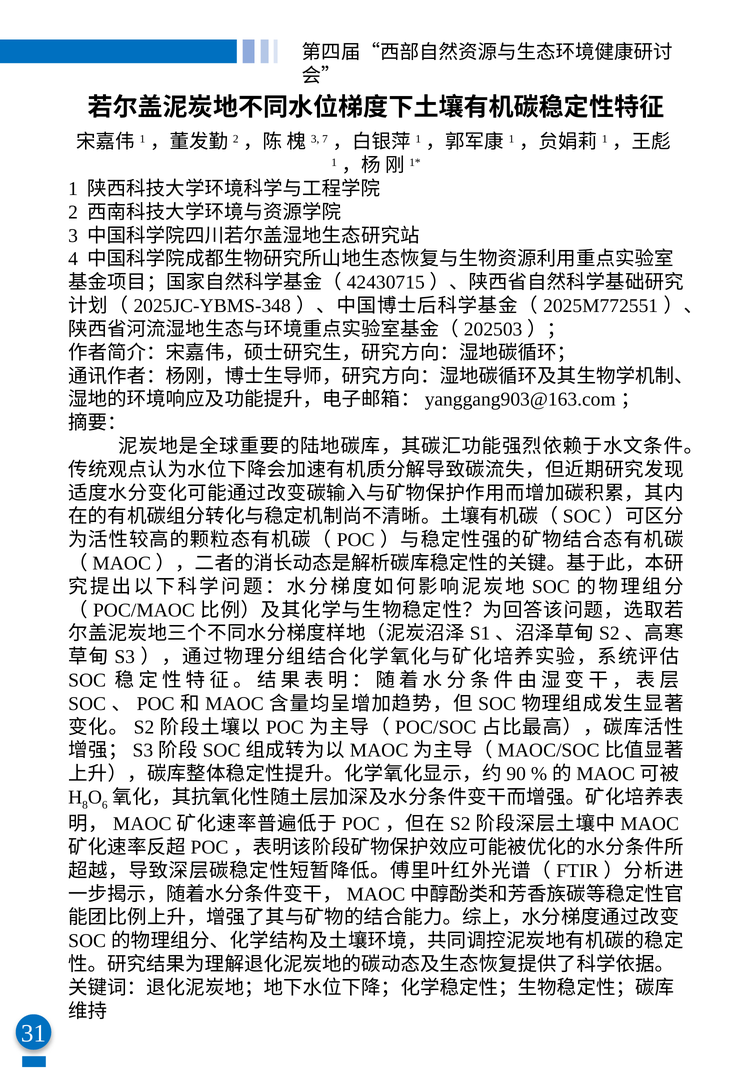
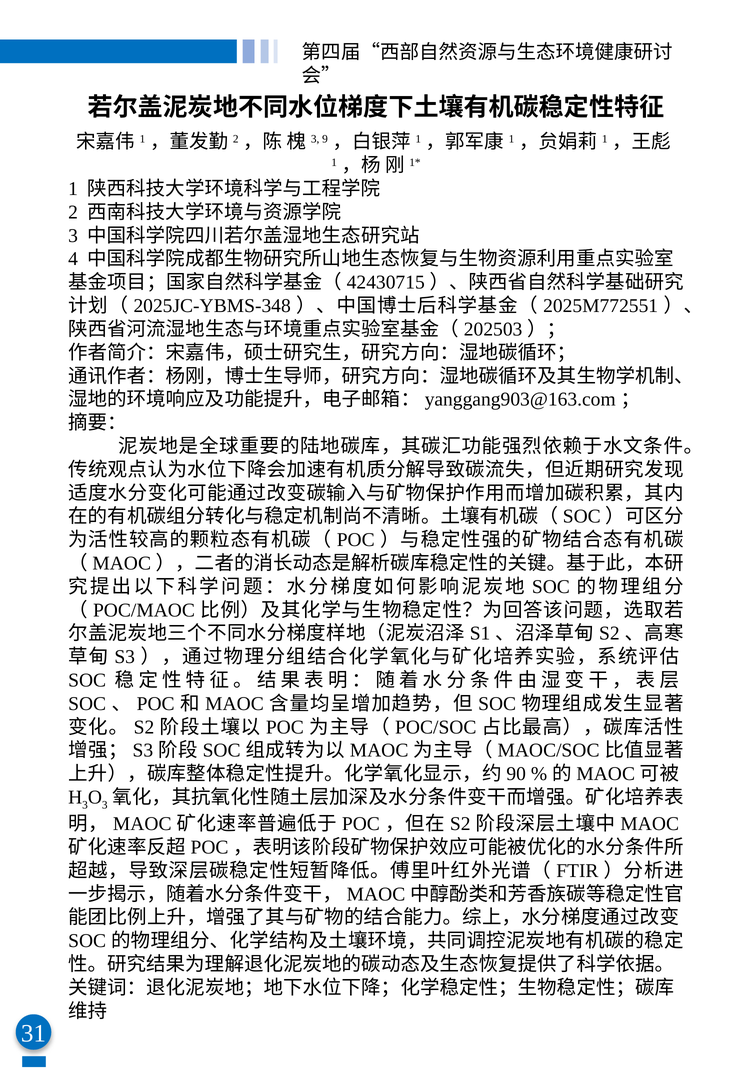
7: 7 -> 9 (325, 139)
8: 8 -> 3 (85, 805)
6: 6 -> 3 (105, 805)
